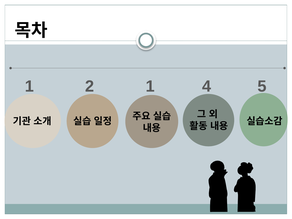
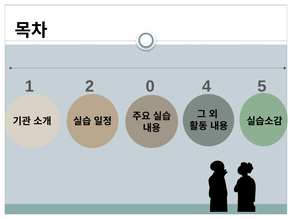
2 1: 1 -> 0 (150, 86)
